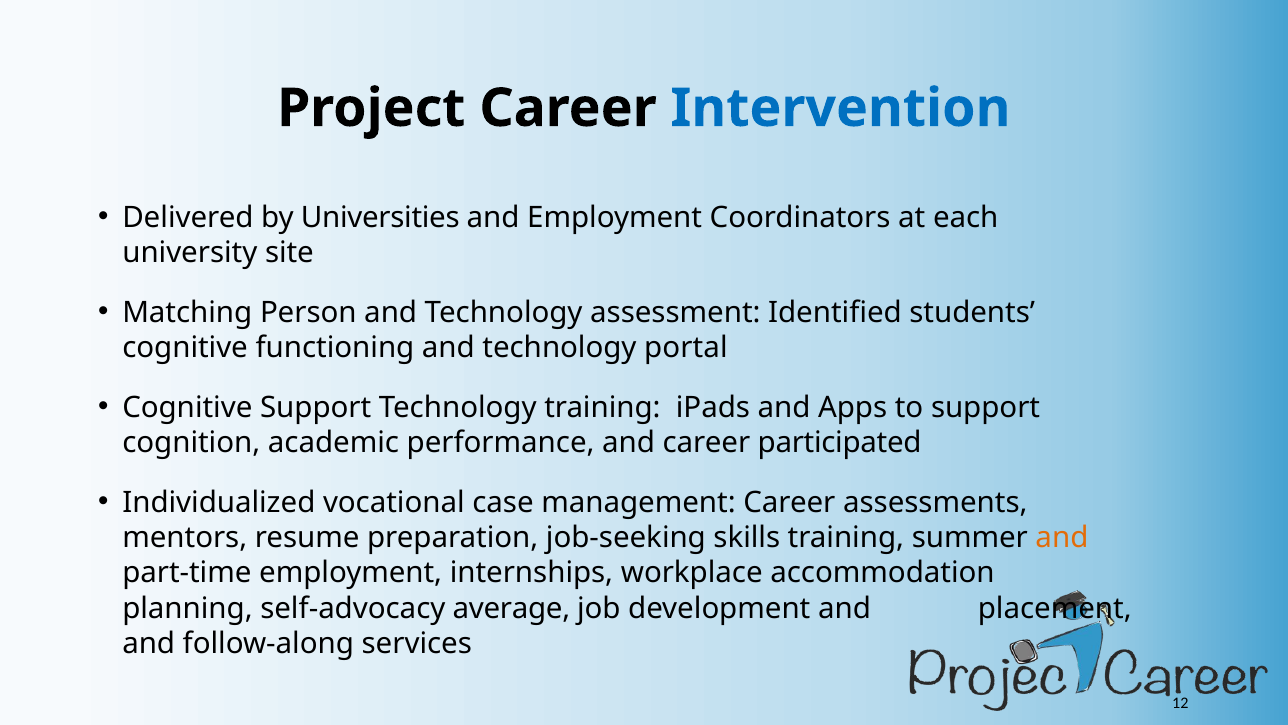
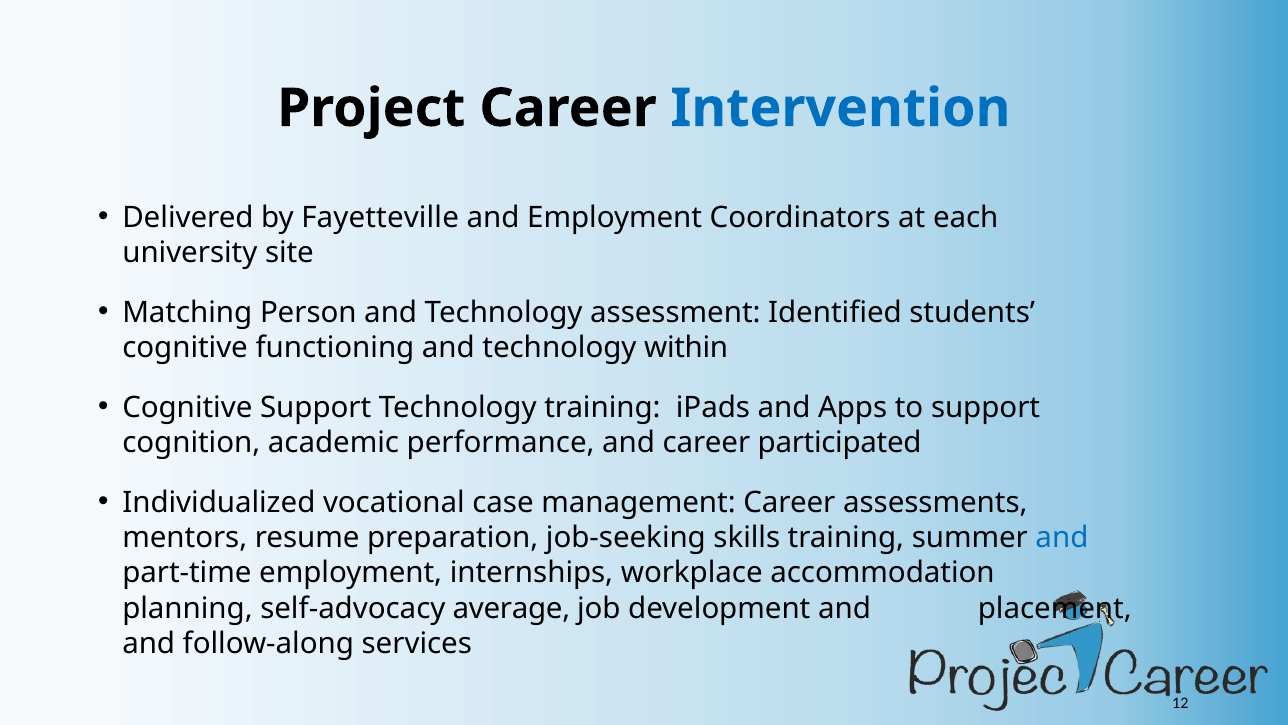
Universities: Universities -> Fayetteville (380, 217)
portal: portal -> within (686, 348)
and colour: orange -> blue (1062, 537)
